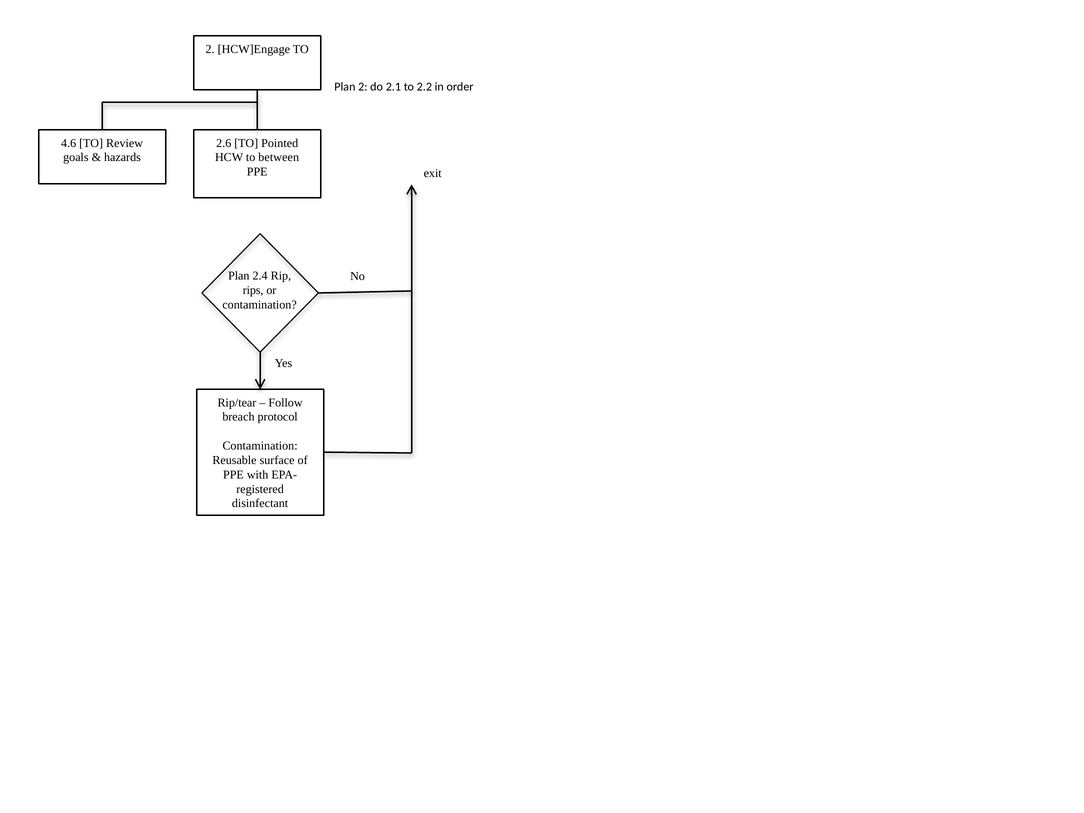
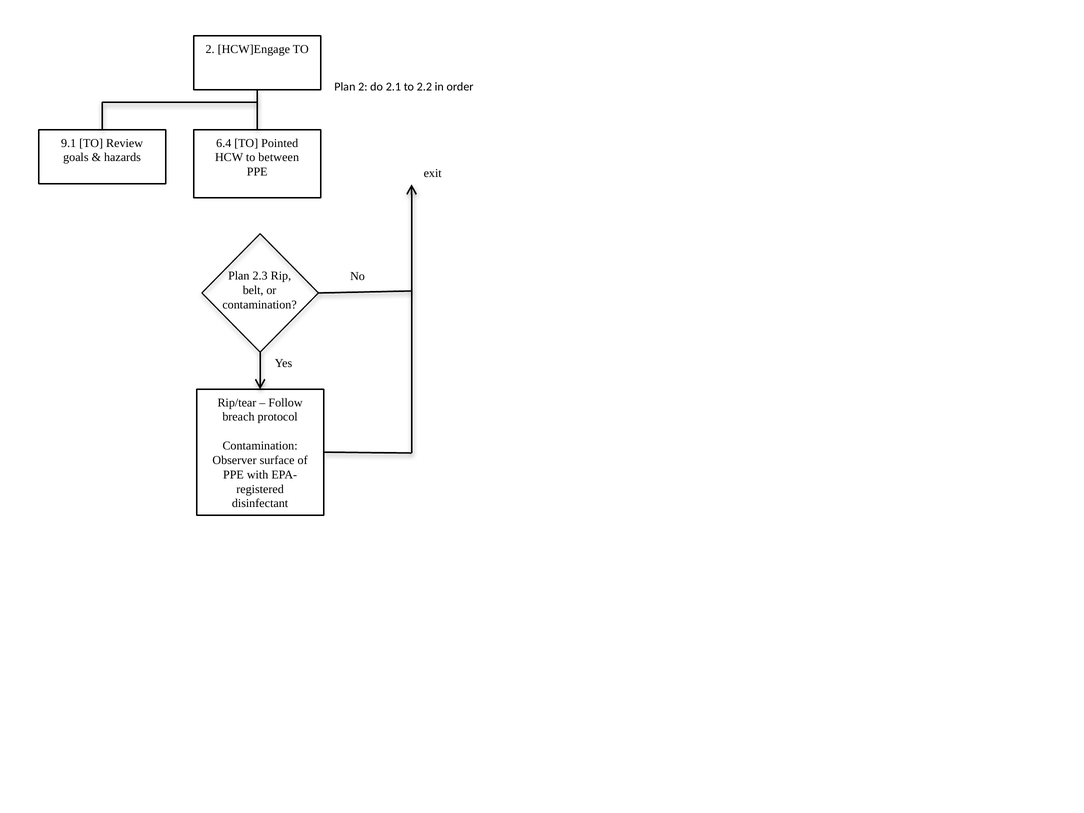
4.6: 4.6 -> 9.1 (69, 143)
2.6: 2.6 -> 6.4 (224, 143)
2.4: 2.4 -> 2.3 (260, 276)
rips: rips -> belt (253, 290)
Reusable: Reusable -> Observer (234, 460)
